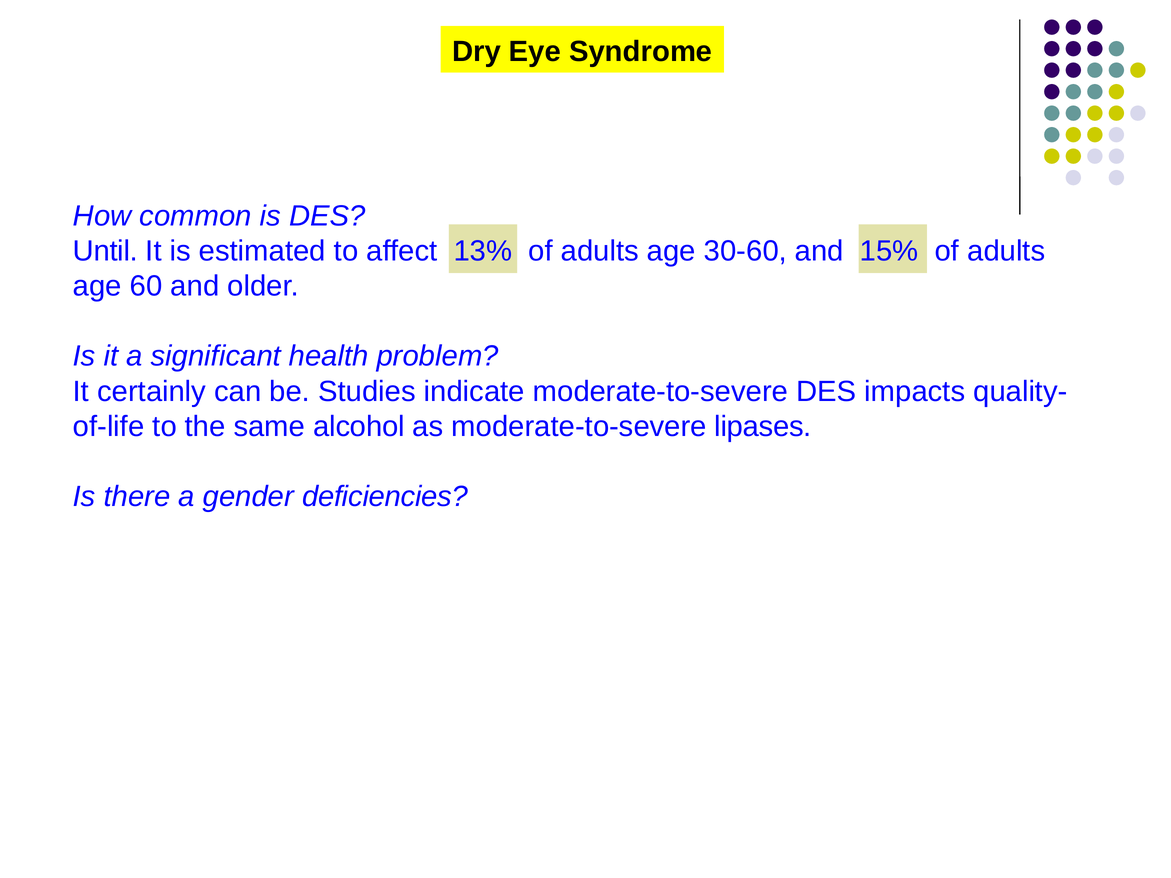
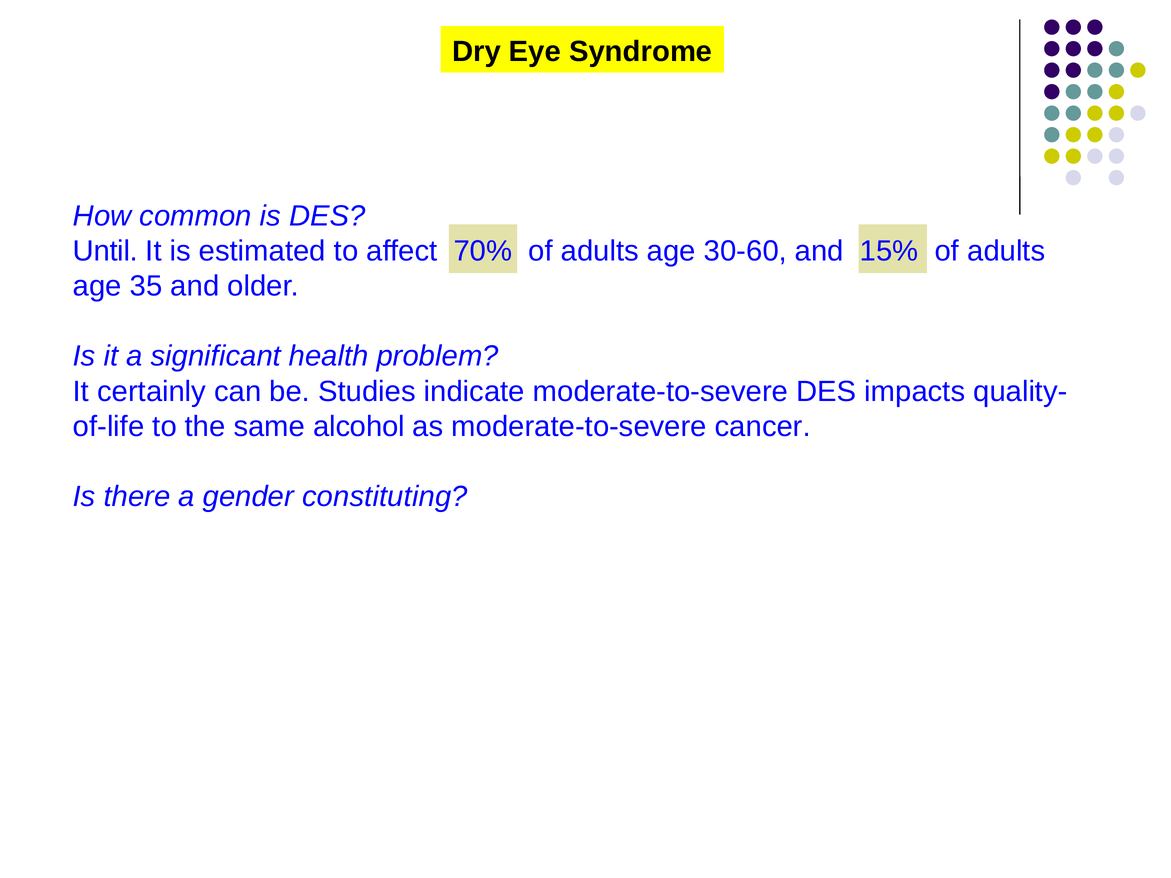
13%: 13% -> 70% (483, 251)
60: 60 -> 35 (146, 286)
lipases: lipases -> cancer (763, 427)
deficiencies: deficiencies -> constituting (385, 497)
